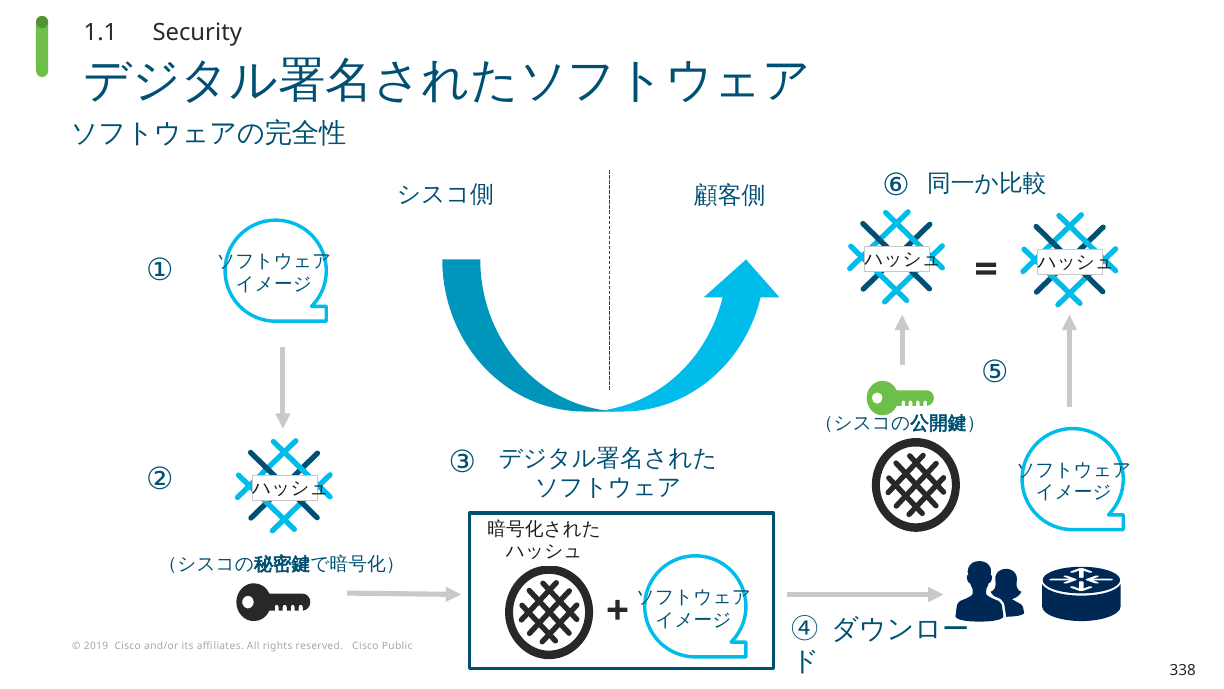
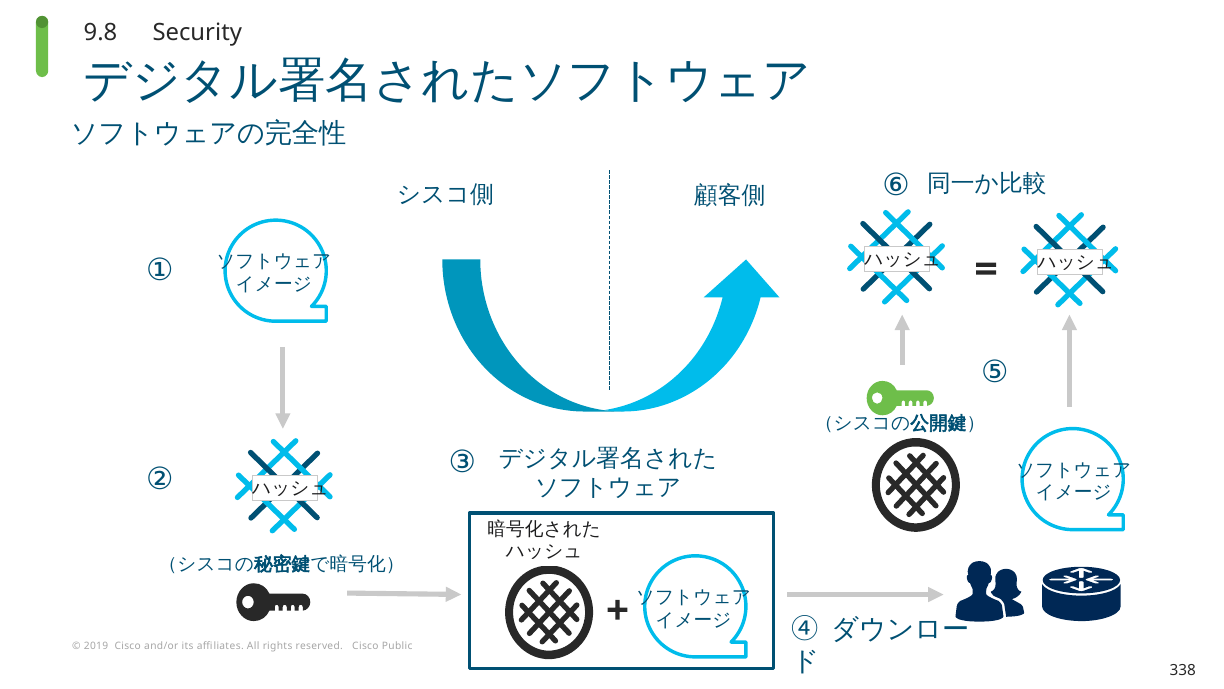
1.1: 1.1 -> 9.8 (100, 33)
